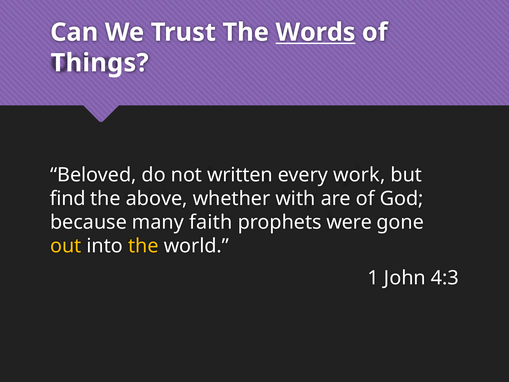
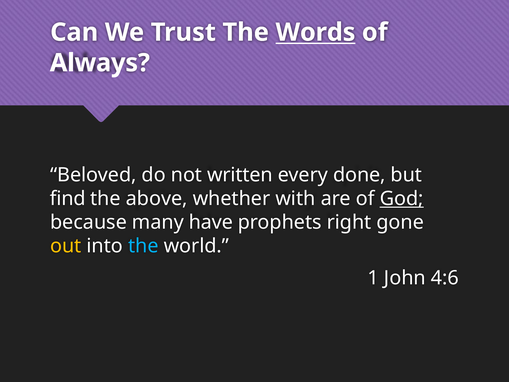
Things: Things -> Always (100, 63)
work: work -> done (359, 175)
God underline: none -> present (402, 198)
faith: faith -> have (211, 222)
were: were -> right (349, 222)
the colour: yellow -> light blue (143, 246)
4:3: 4:3 -> 4:6 (445, 278)
